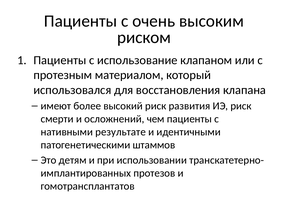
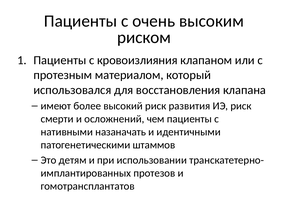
использование: использование -> кровоизлияния (137, 60)
результате: результате -> назаначать (121, 132)
